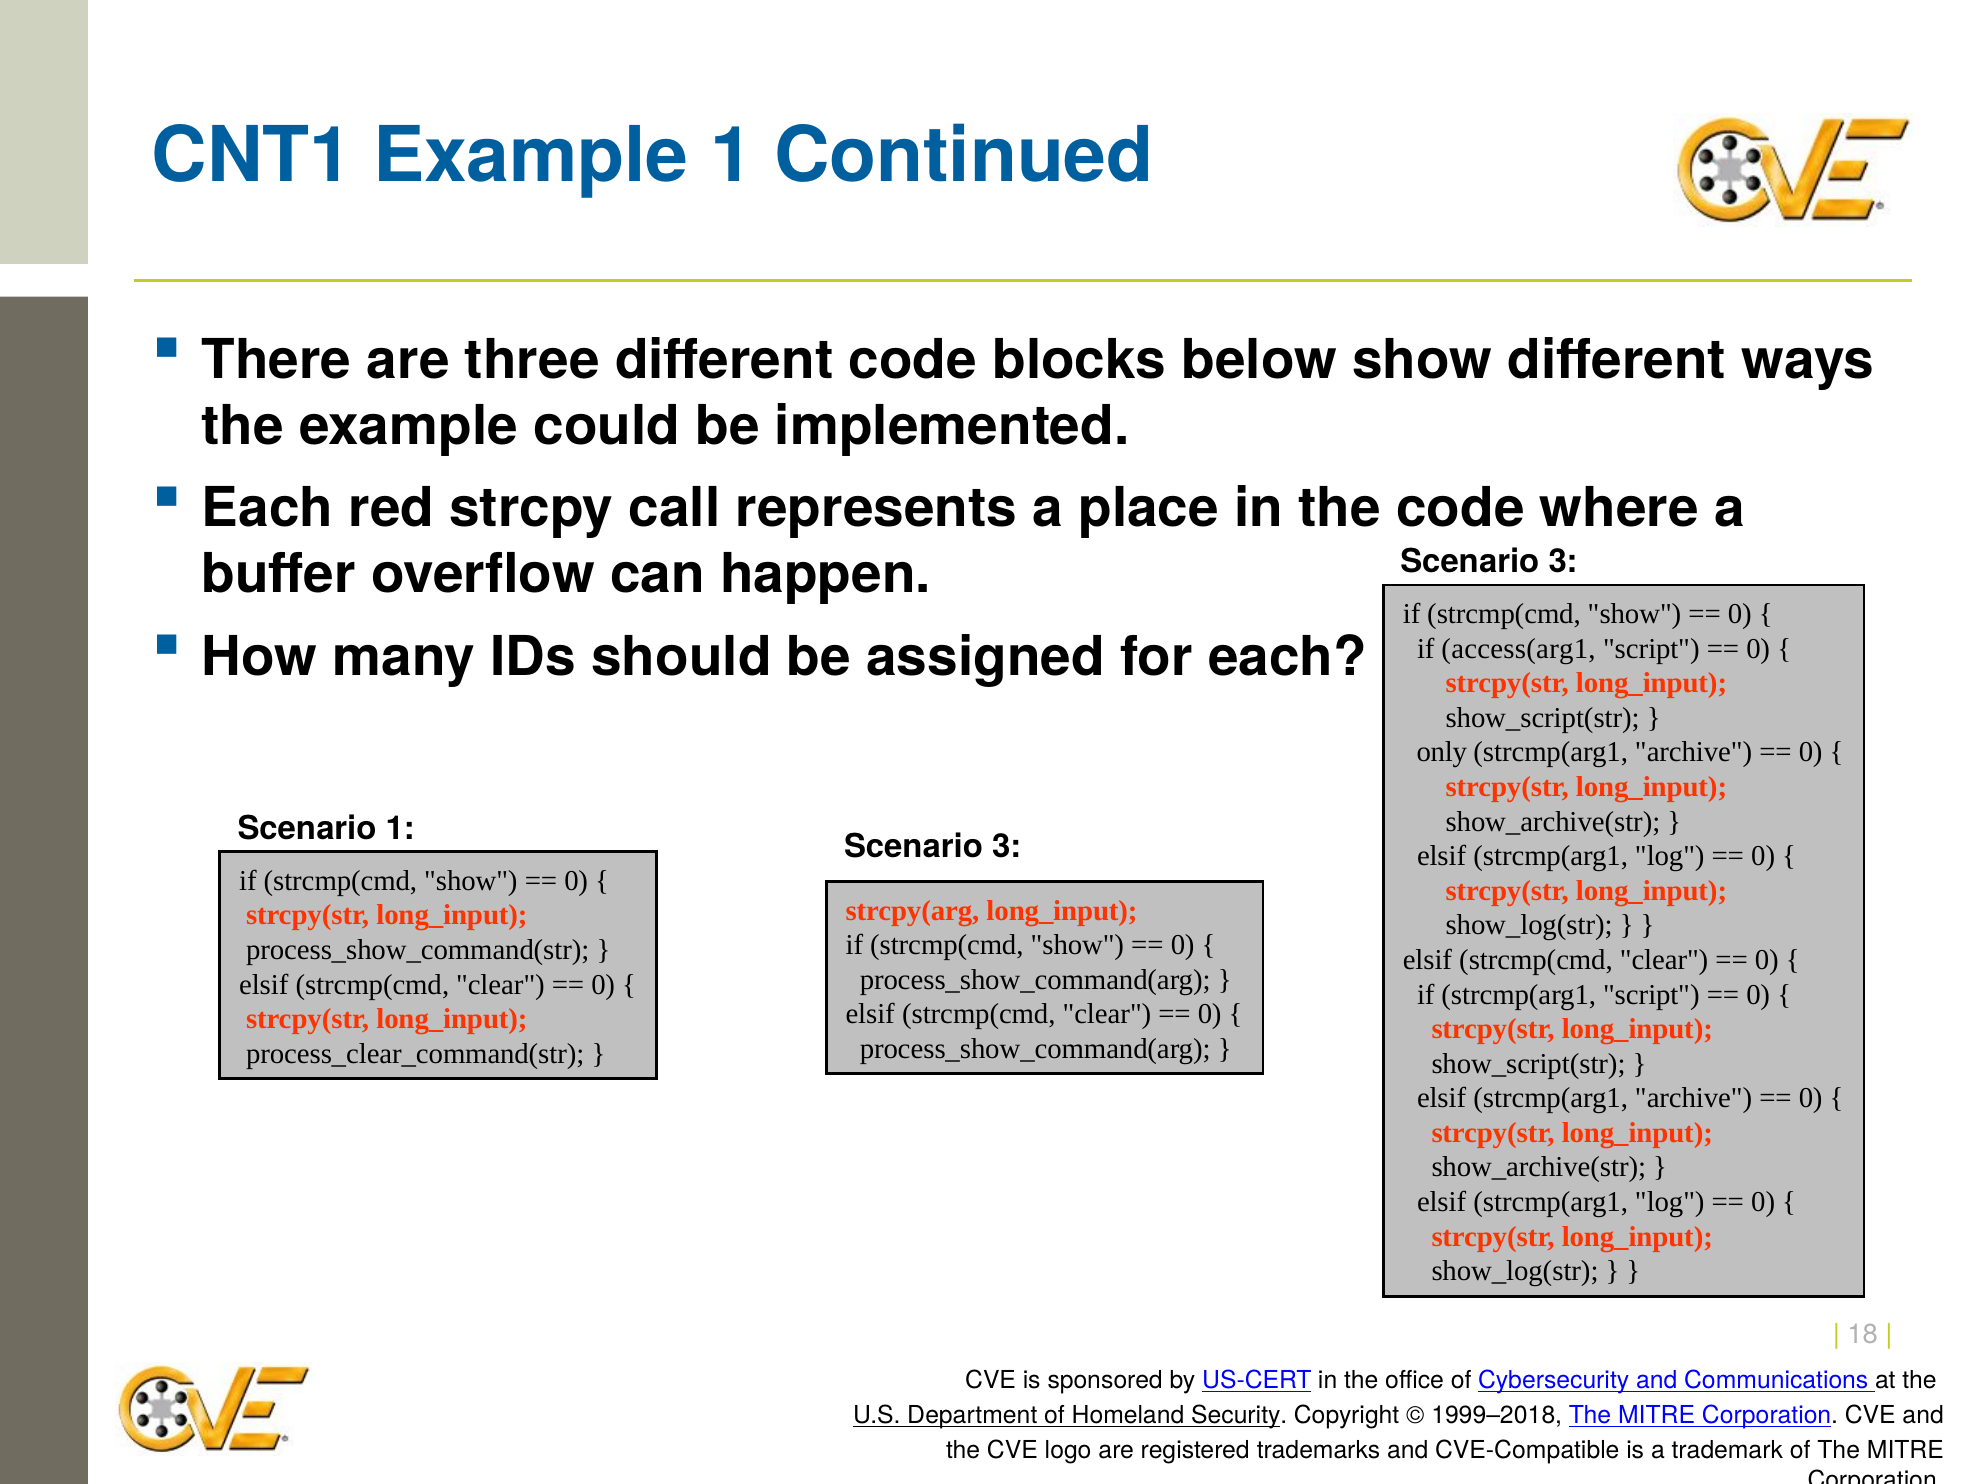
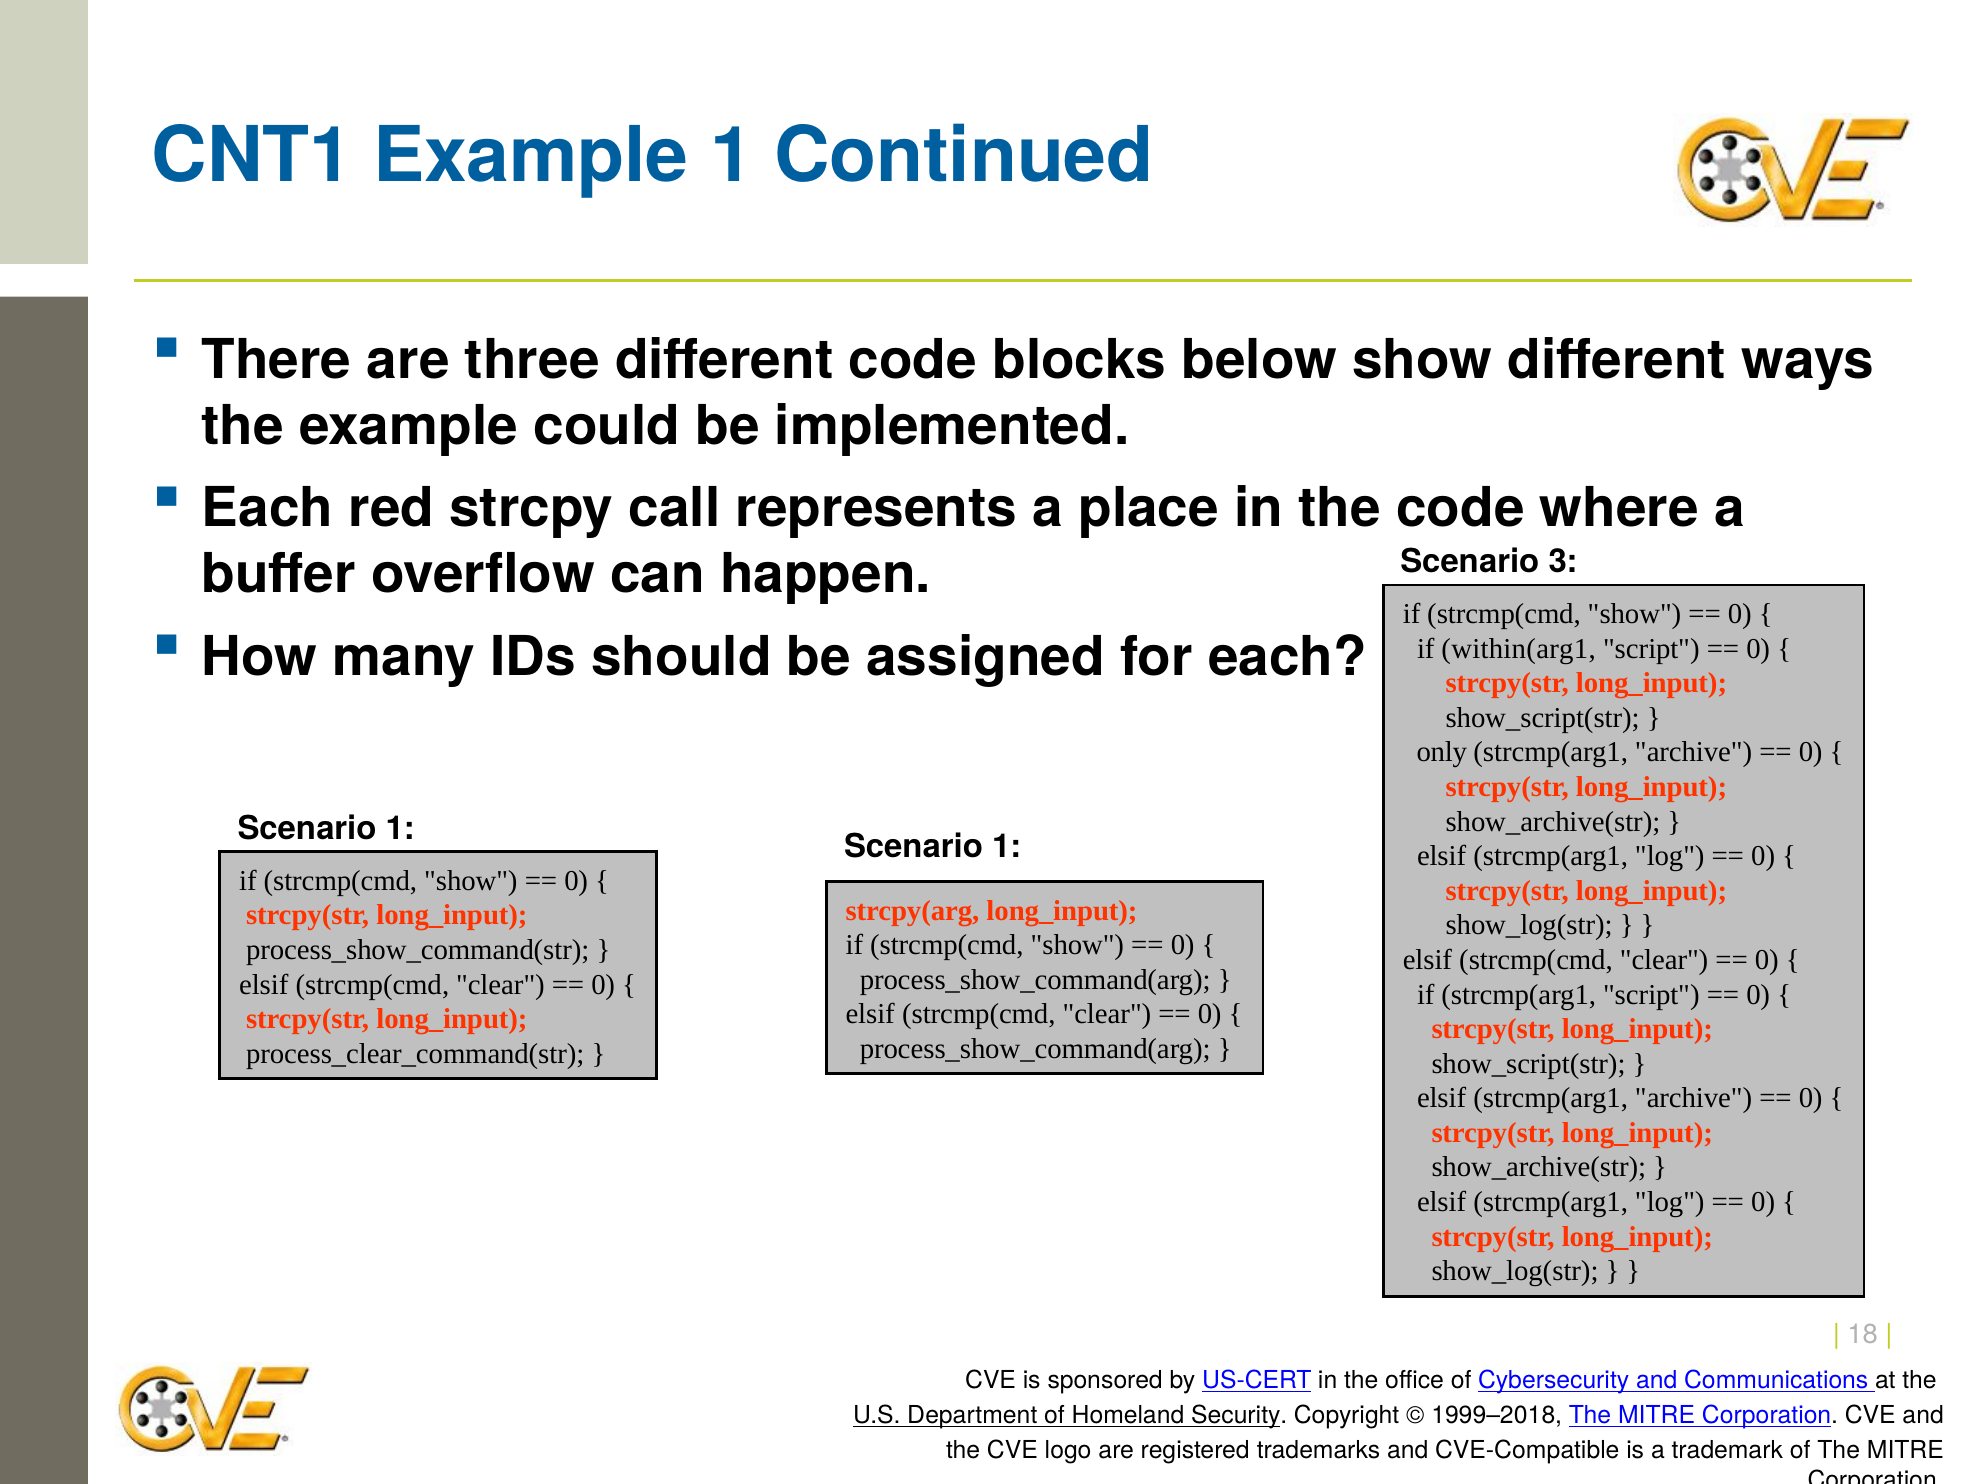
access(arg1: access(arg1 -> within(arg1 (1519, 648)
3: 3 -> 1 (1007, 846)
